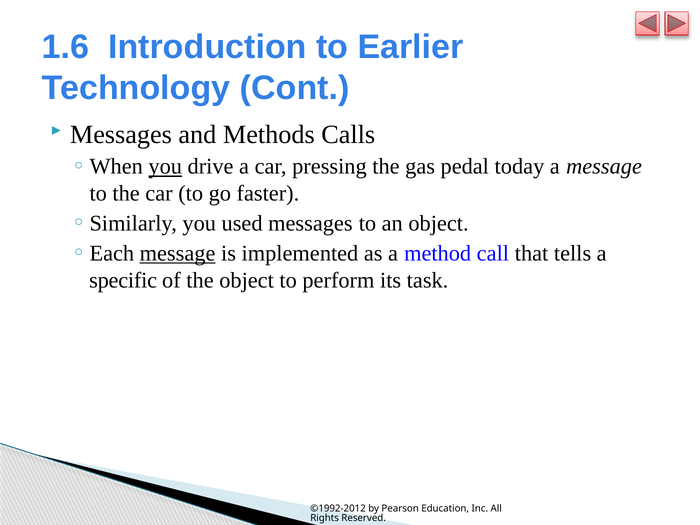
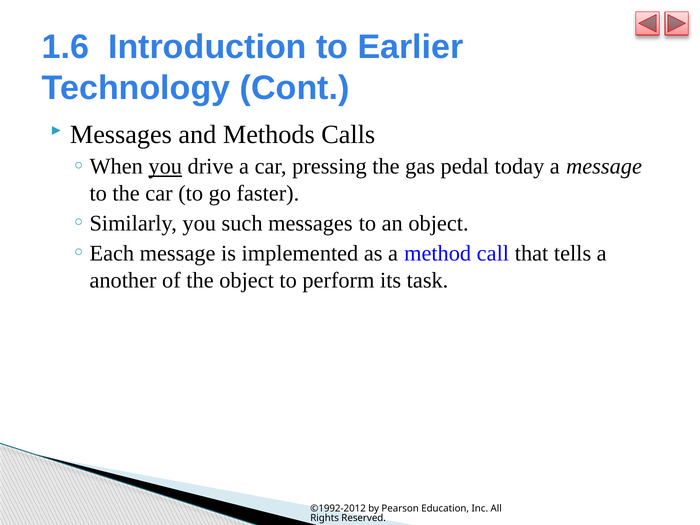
used: used -> such (242, 223)
message underline: present -> none (178, 253)
specific: specific -> another (123, 280)
